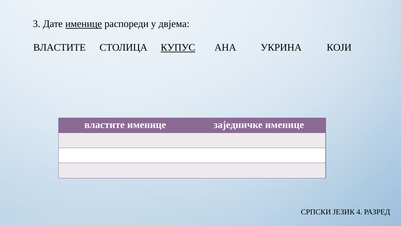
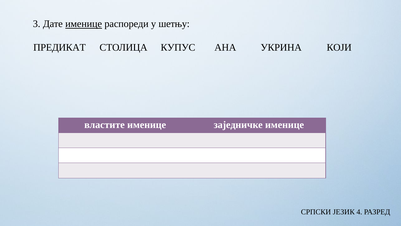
двјема: двјема -> шетњу (174, 24)
ВЛАСТИТЕ: ВЛАСТИТЕ -> ПРЕДИКАТ (60, 48)
КУПУС underline: present -> none (178, 48)
